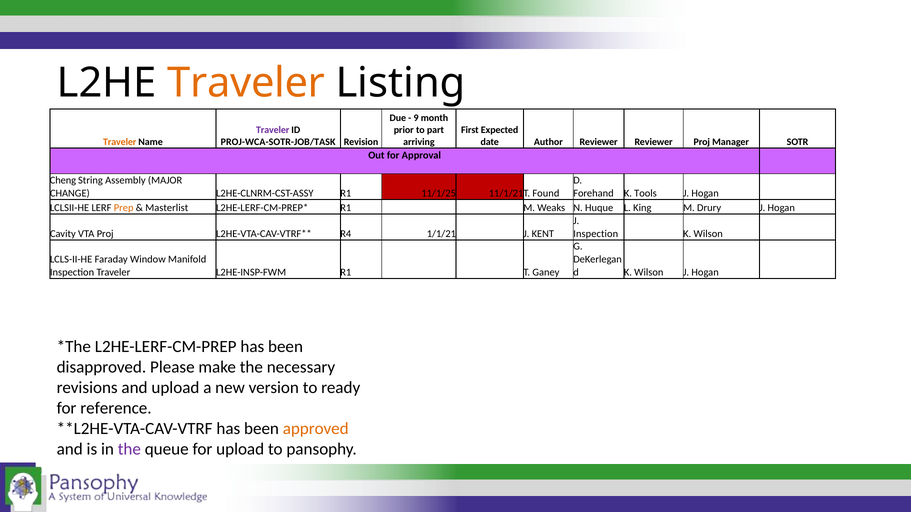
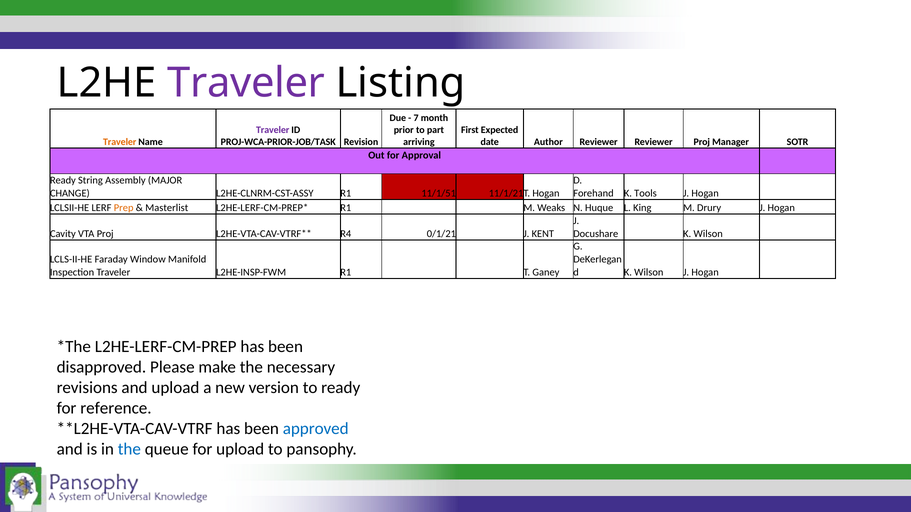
Traveler colour: orange -> purple (246, 83)
9: 9 -> 7 (416, 118)
PROJ-WCA-SOTR-JOB/TASK: PROJ-WCA-SOTR-JOB/TASK -> PROJ-WCA-PRIOR-JOB/TASK (278, 142)
Cheng: Cheng -> Ready (63, 181)
11/1/25: 11/1/25 -> 11/1/51 (439, 193)
Found: Found -> Hogan (546, 193)
1/1/21: 1/1/21 -> 0/1/21 (441, 234)
Inspection: Inspection -> Docushare (596, 234)
approved colour: orange -> blue (316, 429)
the colour: purple -> blue (129, 450)
